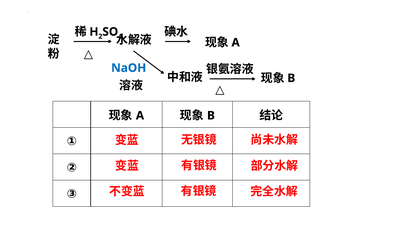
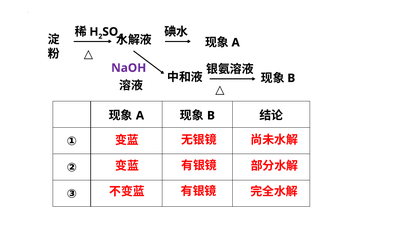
NaOH colour: blue -> purple (129, 68)
